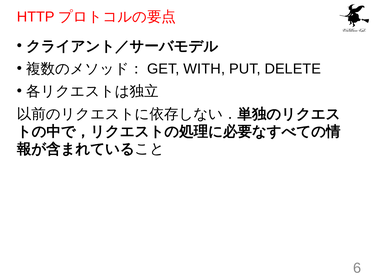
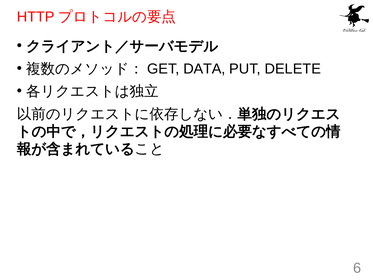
WITH: WITH -> DATA (204, 69)
